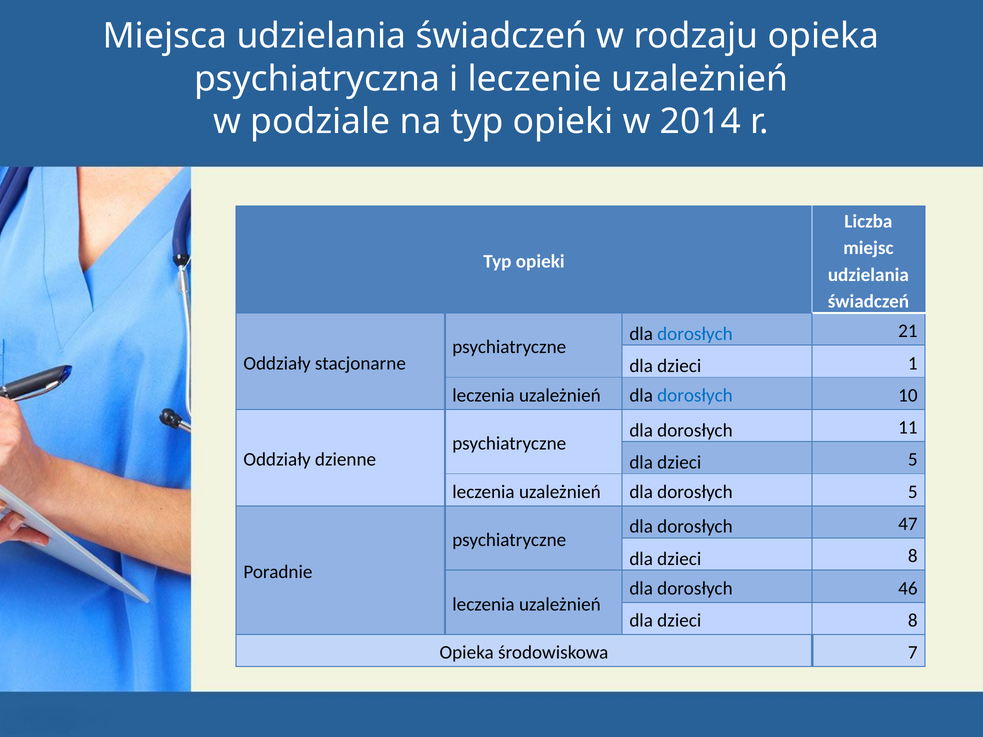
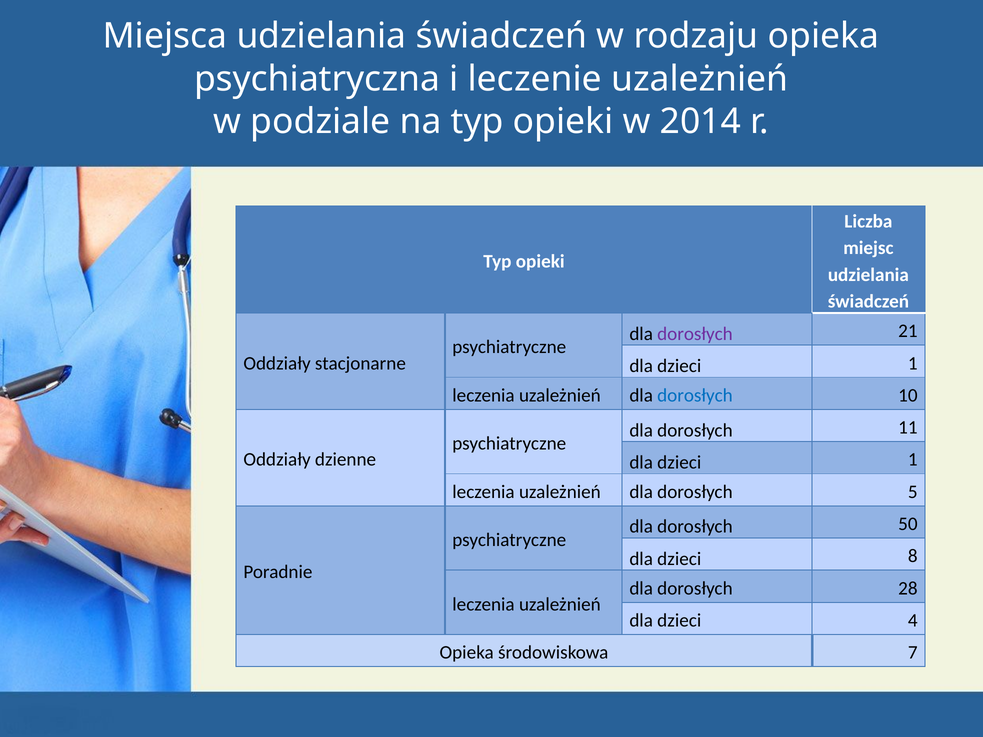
dorosłych colour: blue -> purple (695, 334)
5: 5 -> 1 (913, 460)
47: 47 -> 50 (908, 524)
46: 46 -> 28 (908, 588)
8: 8 -> 4 (913, 621)
